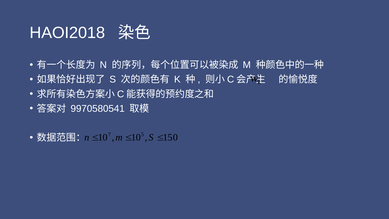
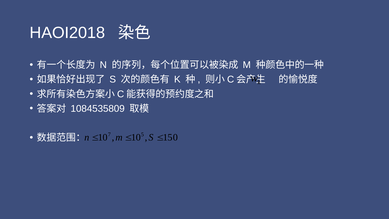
9970580541: 9970580541 -> 1084535809 (98, 109)
